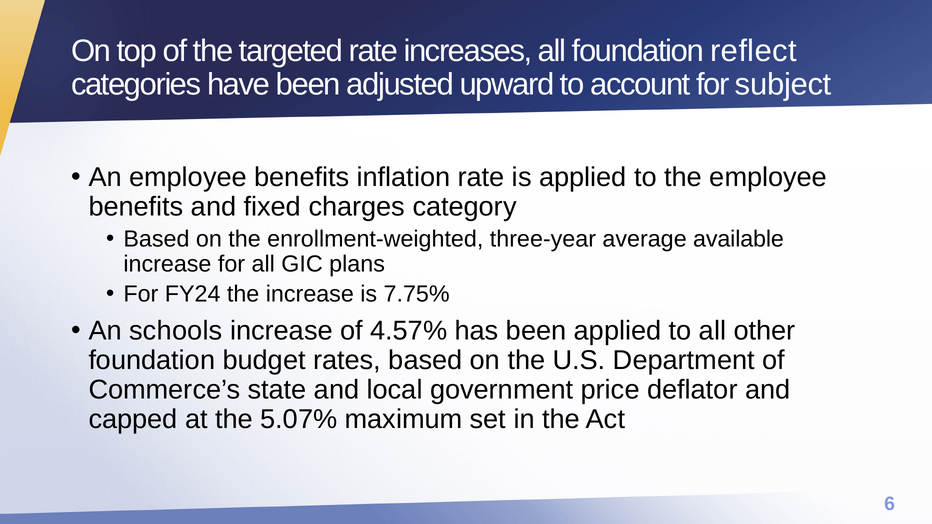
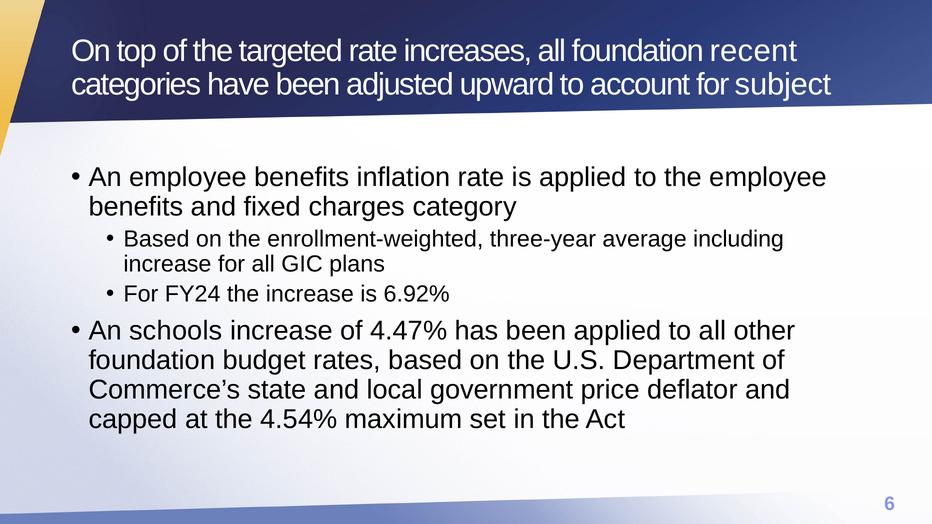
reflect: reflect -> recent (754, 51)
available: available -> including (739, 239)
7.75%: 7.75% -> 6.92% (417, 294)
4.57%: 4.57% -> 4.47% (409, 331)
5.07%: 5.07% -> 4.54% (299, 419)
